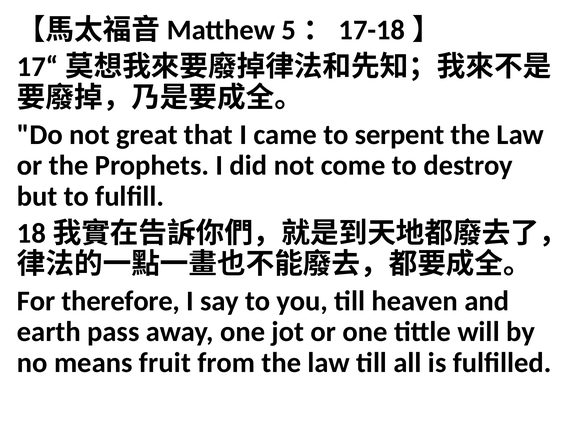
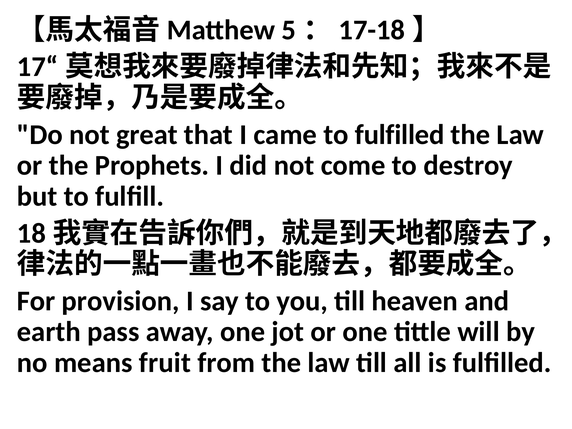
to serpent: serpent -> fulfilled (400, 135)
therefore: therefore -> provision (121, 301)
